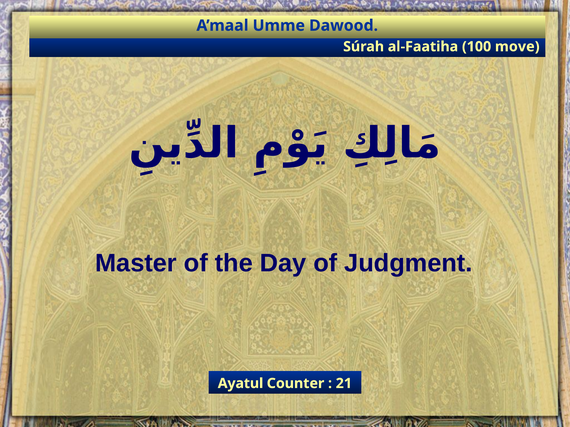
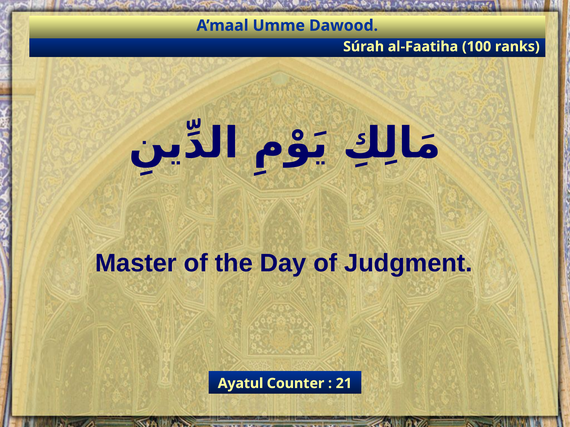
move: move -> ranks (517, 47)
